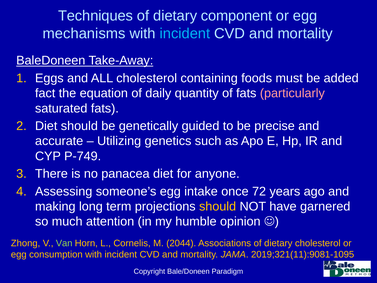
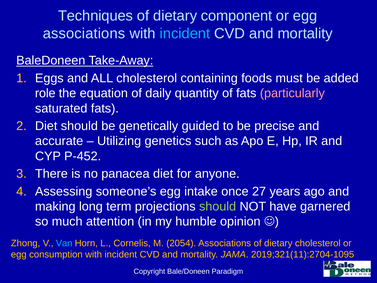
mechanisms: mechanisms -> associations (84, 33)
fact: fact -> role (45, 93)
P-749: P-749 -> P-452 (83, 156)
72: 72 -> 27 (259, 191)
should colour: yellow -> light green (218, 206)
Van colour: light green -> light blue (64, 243)
2044: 2044 -> 2054 (181, 243)
2019;321(11):9081-1095: 2019;321(11):9081-1095 -> 2019;321(11):2704-1095 (303, 254)
